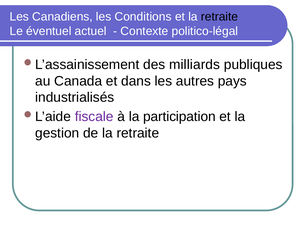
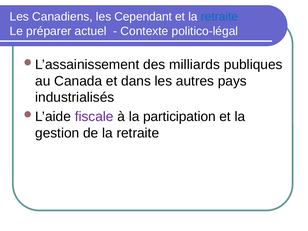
Conditions: Conditions -> Cependant (143, 17)
retraite colour: black -> blue (220, 17)
éventuel: éventuel -> préparer (49, 31)
